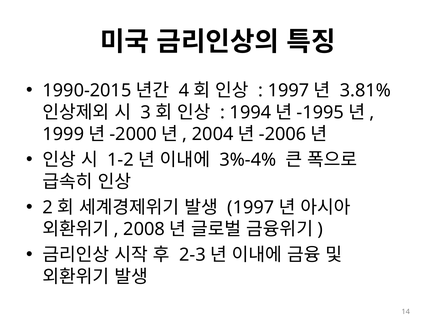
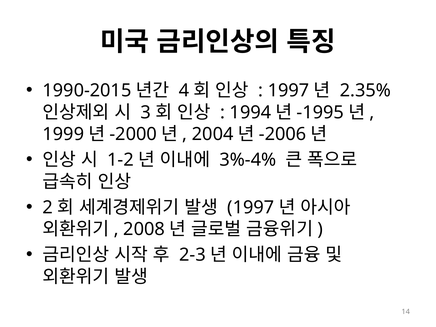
3.81%: 3.81% -> 2.35% (365, 91)
